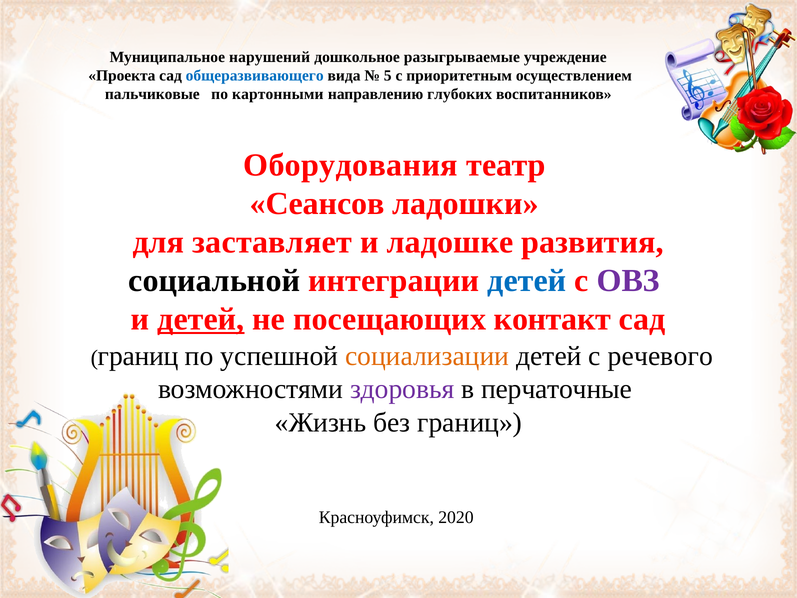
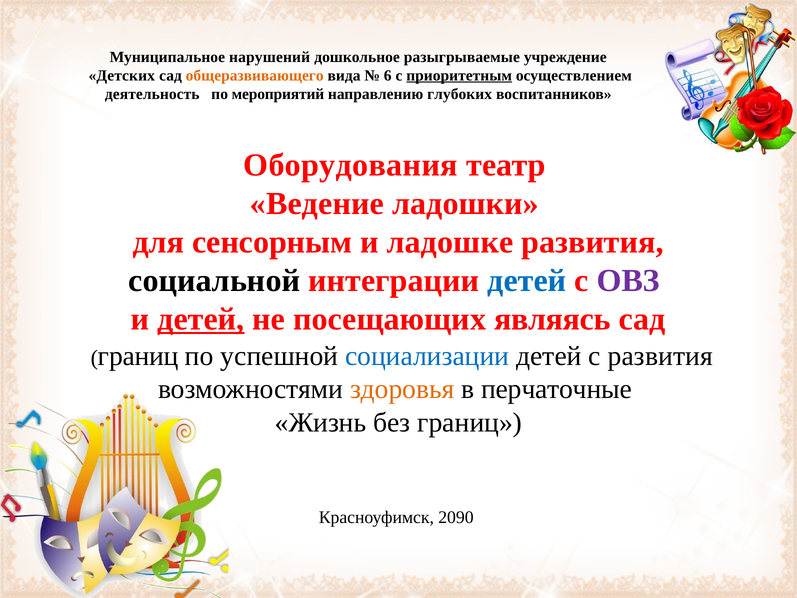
Проекта: Проекта -> Детских (122, 75)
общеразвивающего colour: blue -> orange (255, 75)
5: 5 -> 6 (388, 75)
приоритетным underline: none -> present (459, 75)
пальчиковые: пальчиковые -> деятельность (152, 94)
картонными: картонными -> мероприятий (278, 94)
Сеансов: Сеансов -> Ведение (317, 203)
заставляет: заставляет -> сенсорным (272, 242)
контакт: контакт -> являясь (552, 319)
социализации colour: orange -> blue (427, 356)
с речевого: речевого -> развития (660, 356)
здоровья colour: purple -> orange (402, 389)
2020: 2020 -> 2090 (456, 517)
